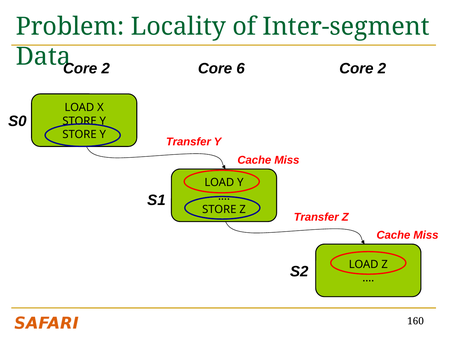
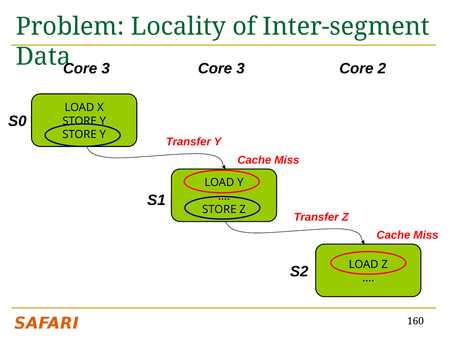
2: 2 -> 3 (106, 69)
6: 6 -> 3 (241, 69)
